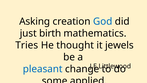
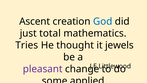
Asking: Asking -> Ascent (35, 21)
birth: birth -> total (50, 33)
pleasant colour: blue -> purple (43, 69)
